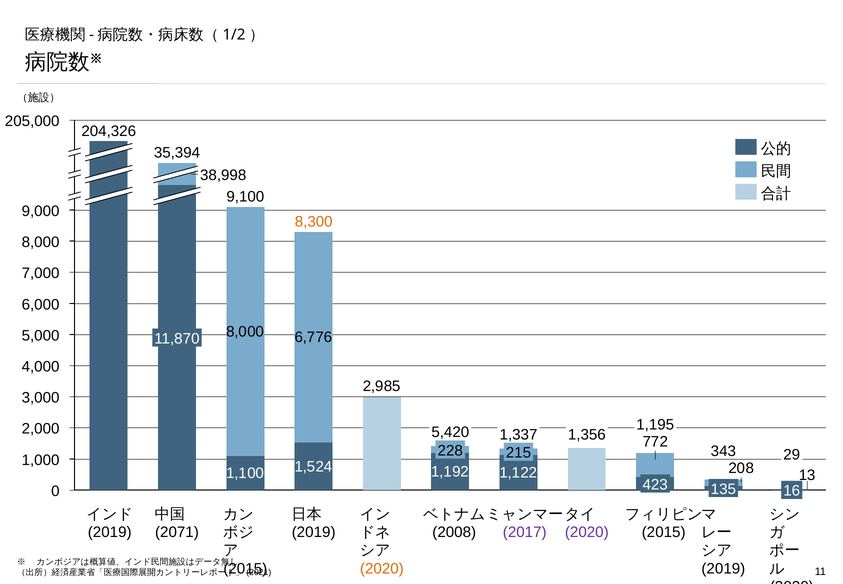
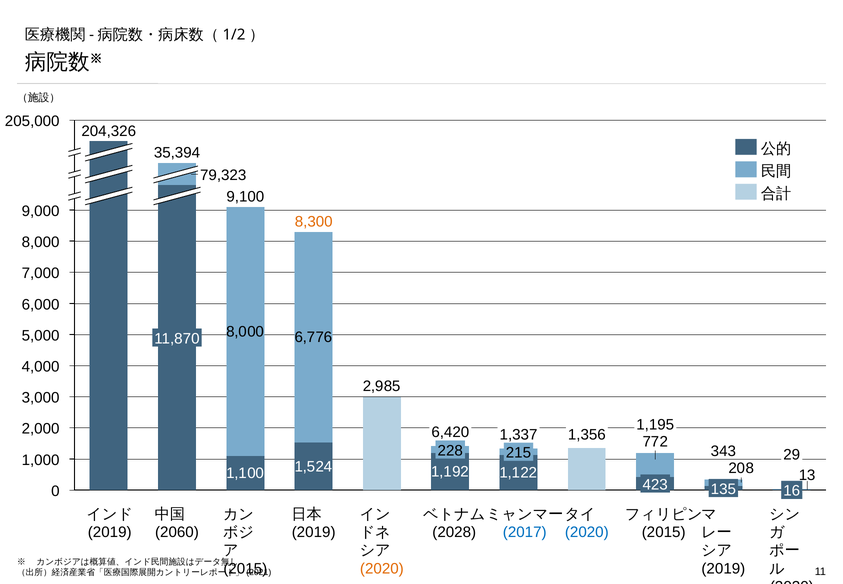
38,998: 38,998 -> 79,323 (223, 175)
5,420: 5,420 -> 6,420 (450, 432)
2071: 2071 -> 2060 (177, 532)
2008: 2008 -> 2028 (454, 532)
2017 colour: purple -> blue (525, 532)
2020 colour: purple -> blue (587, 532)
